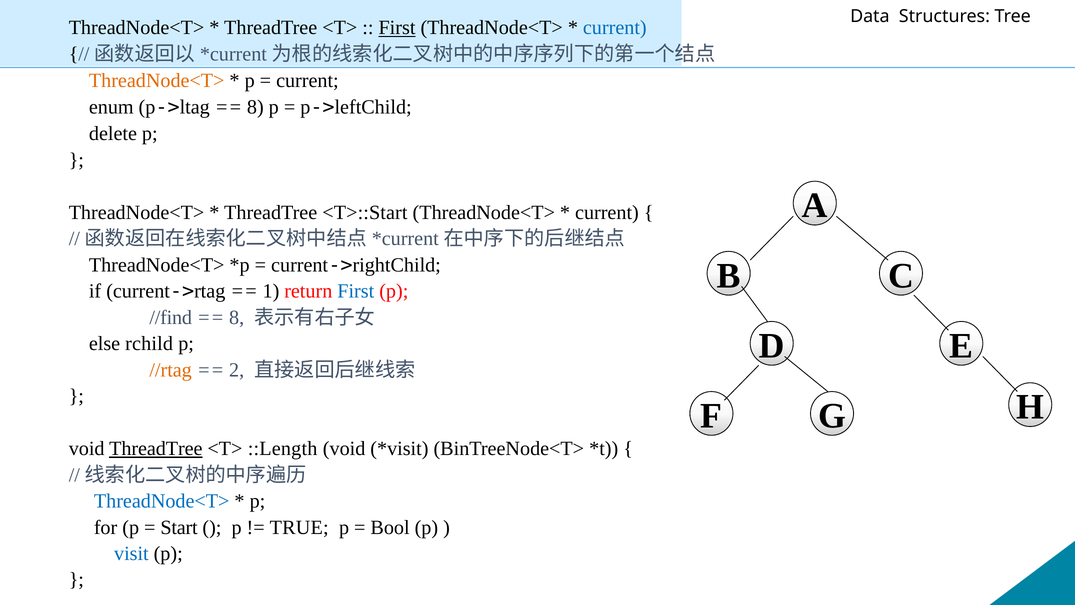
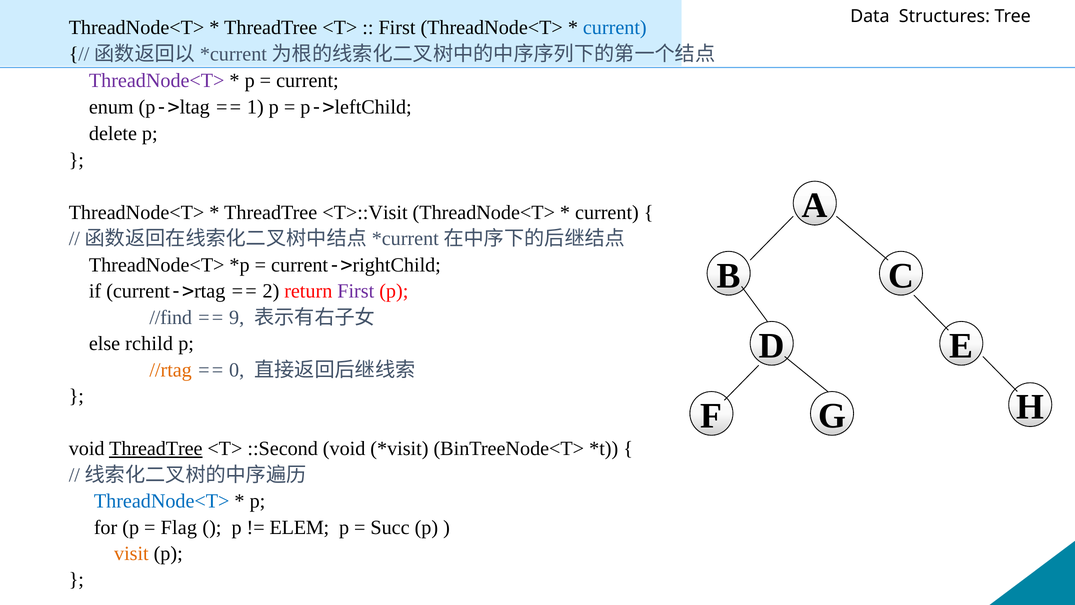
First underline: present -> none (397, 28)
ThreadNode<T> colour: orange -> purple (157, 81)
8: 8 -> 1 (255, 107)
<T>::Start: <T>::Start -> <T>::Visit (365, 212)
1: 1 -> 2 (271, 291)
First colour: blue -> purple (356, 291)
8: 8 -> 9 (237, 317)
2: 2 -> 0 (237, 370)
::Length: ::Length -> ::Second (283, 448)
Start: Start -> Flag (179, 527)
TRUE: TRUE -> ELEM (299, 527)
Bool: Bool -> Succ (390, 527)
visit colour: blue -> orange (131, 553)
